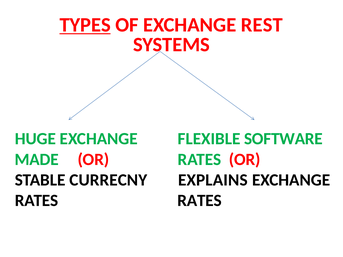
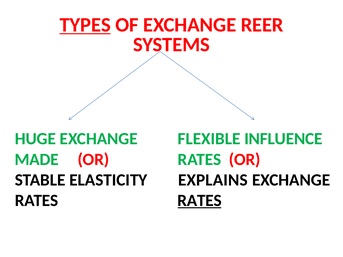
REST: REST -> REER (262, 25)
SOFTWARE: SOFTWARE -> INFLUENCE (283, 139)
CURRECNY: CURRECNY -> ELASTICITY (108, 180)
RATES underline: none -> present (200, 201)
